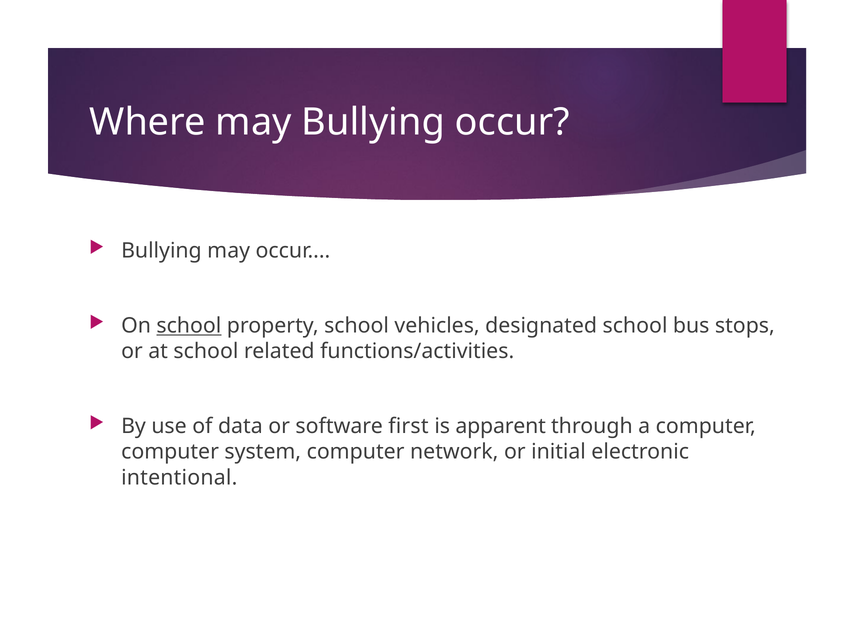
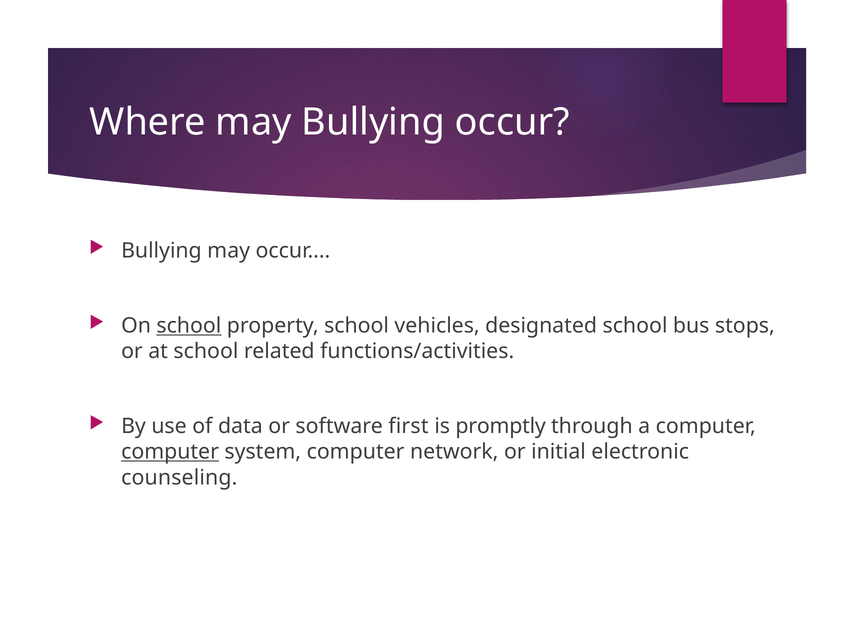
apparent: apparent -> promptly (501, 426)
computer underline: none -> present (170, 452)
intentional: intentional -> counseling (179, 477)
